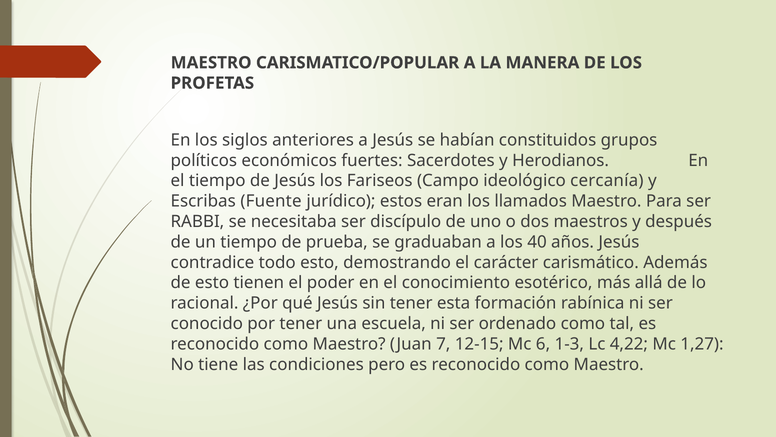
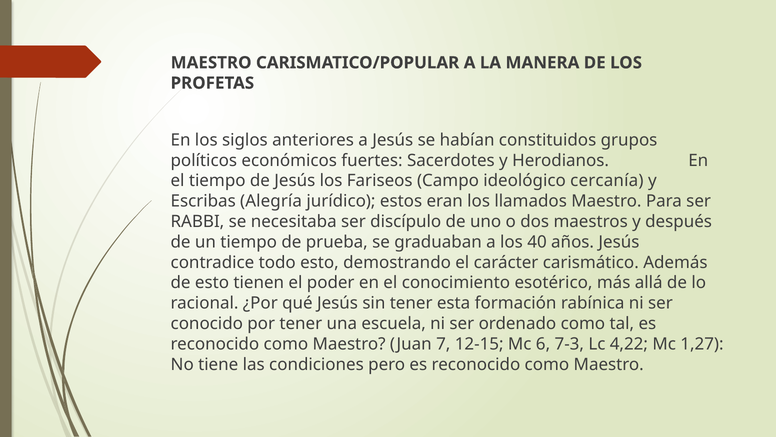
Fuente: Fuente -> Alegría (271, 201)
1-3: 1-3 -> 7-3 (569, 344)
